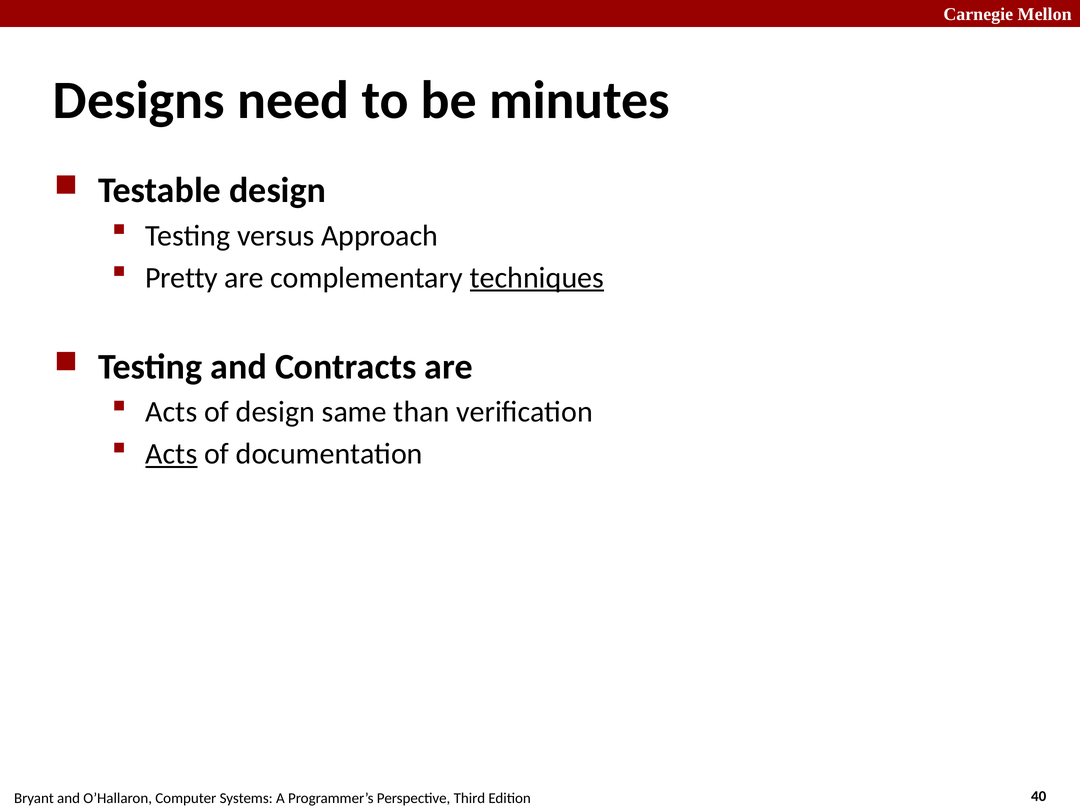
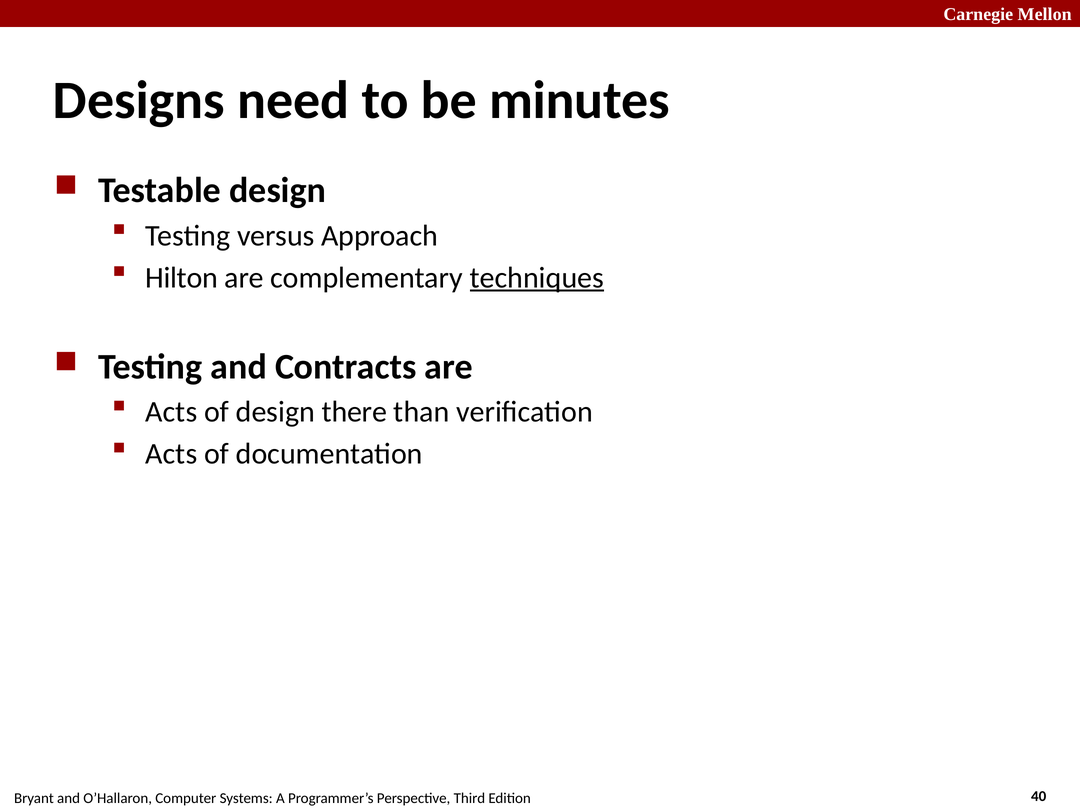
Pretty: Pretty -> Hilton (182, 278)
same: same -> there (354, 412)
Acts underline: present -> none (171, 454)
